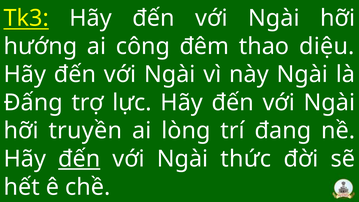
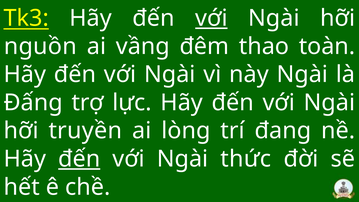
với underline: none -> present (211, 18)
hướng: hướng -> nguồn (40, 46)
công: công -> vầng (143, 46)
diệu: diệu -> toàn (327, 46)
